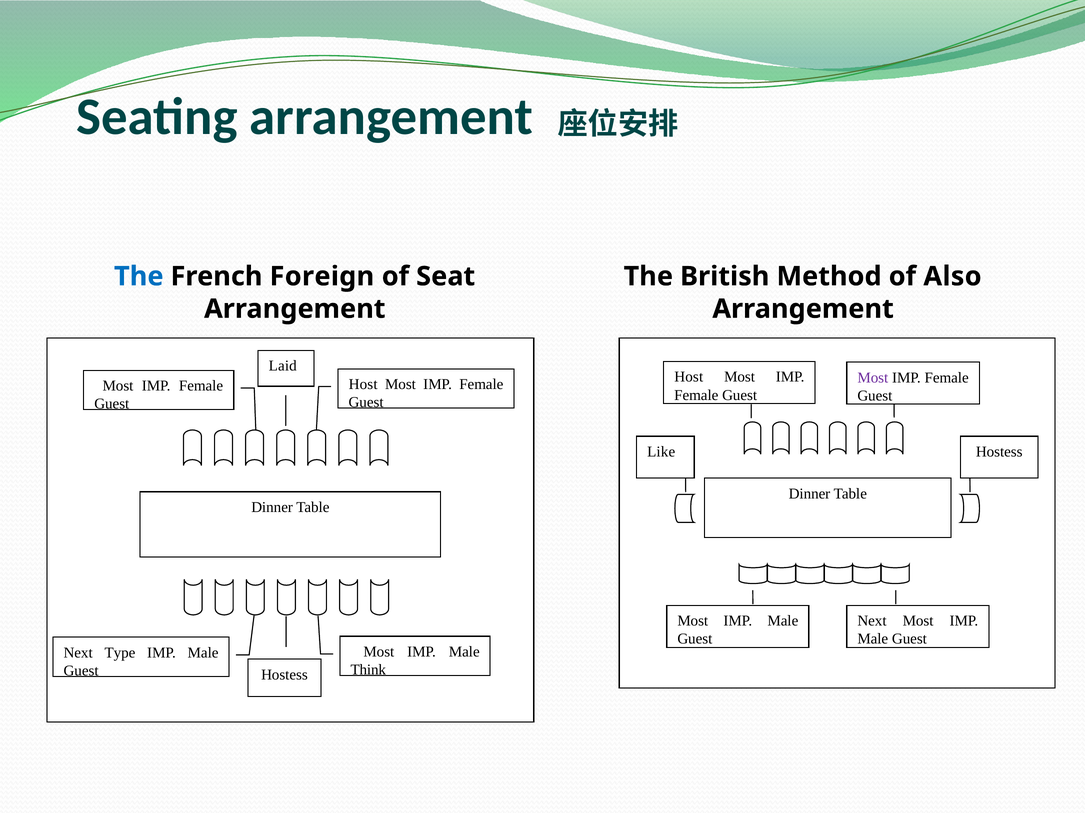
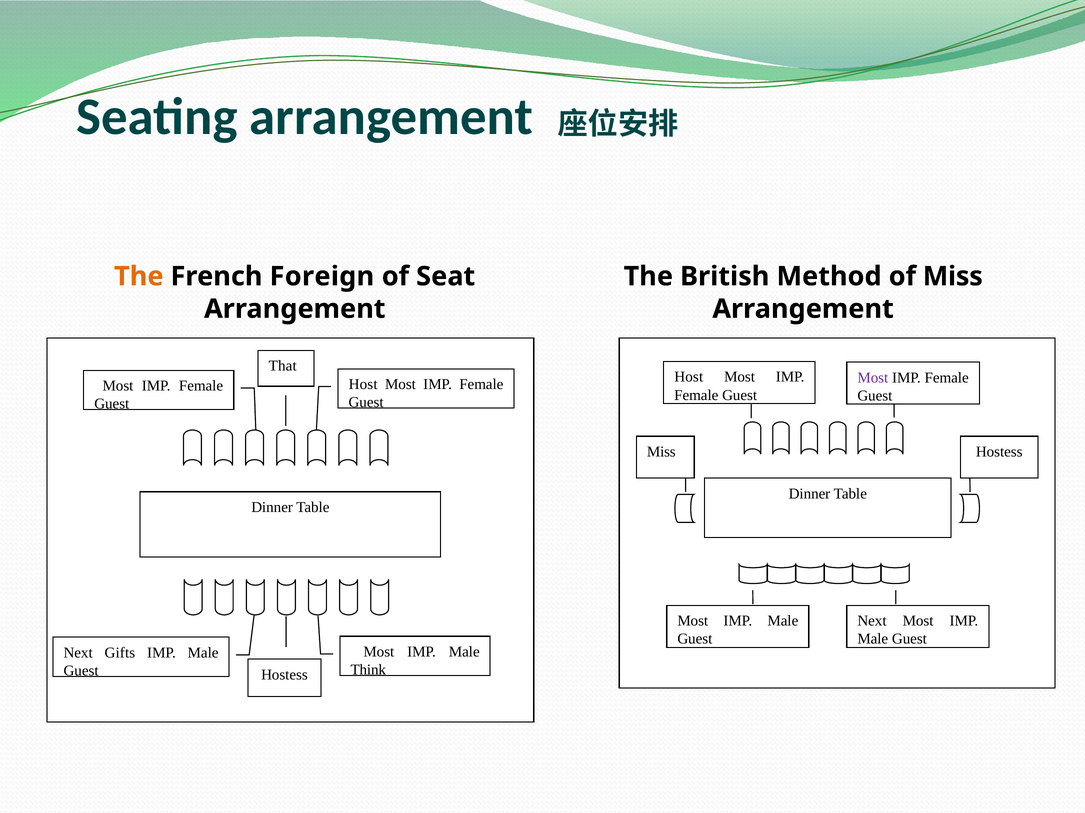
The colour: blue -> orange (139, 277)
of Also: Also -> Miss (953, 277)
Laid: Laid -> That (283, 366)
Like: Like -> Miss (661, 452)
Type: Type -> Gifts (120, 653)
